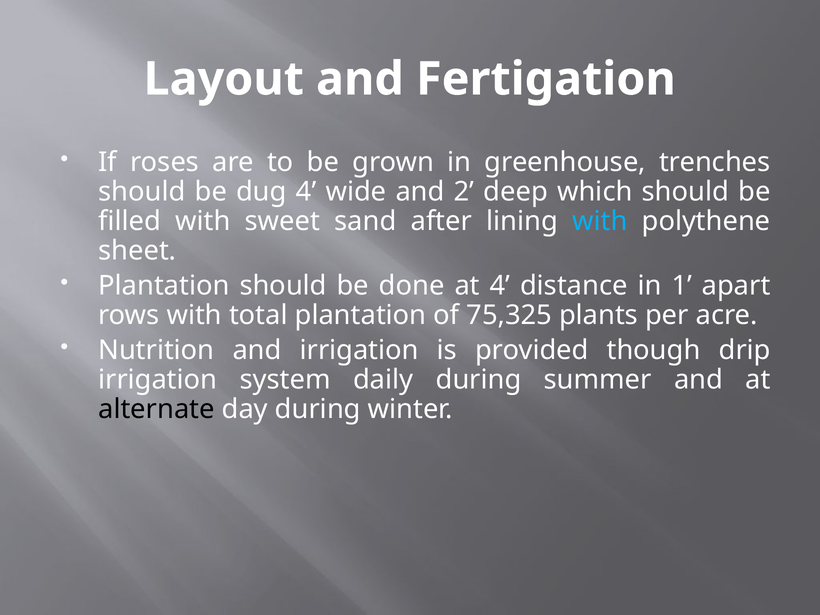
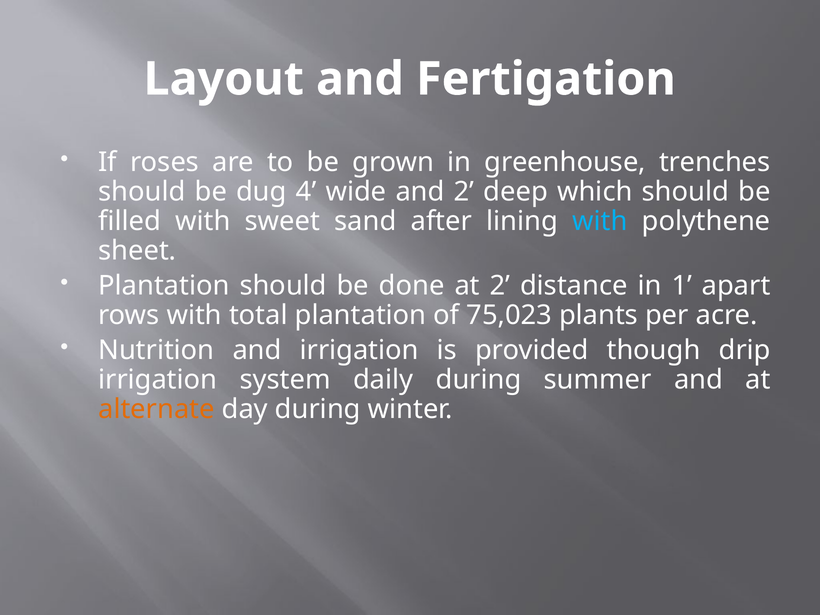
at 4: 4 -> 2 (500, 286)
75,325: 75,325 -> 75,023 (509, 315)
alternate colour: black -> orange (156, 409)
